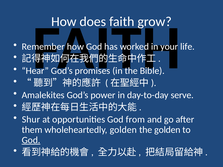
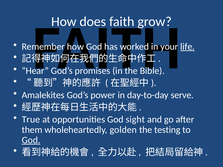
life underline: none -> present (187, 47)
Shur: Shur -> True (31, 120)
from: from -> sight (135, 120)
the golden: golden -> testing (167, 130)
